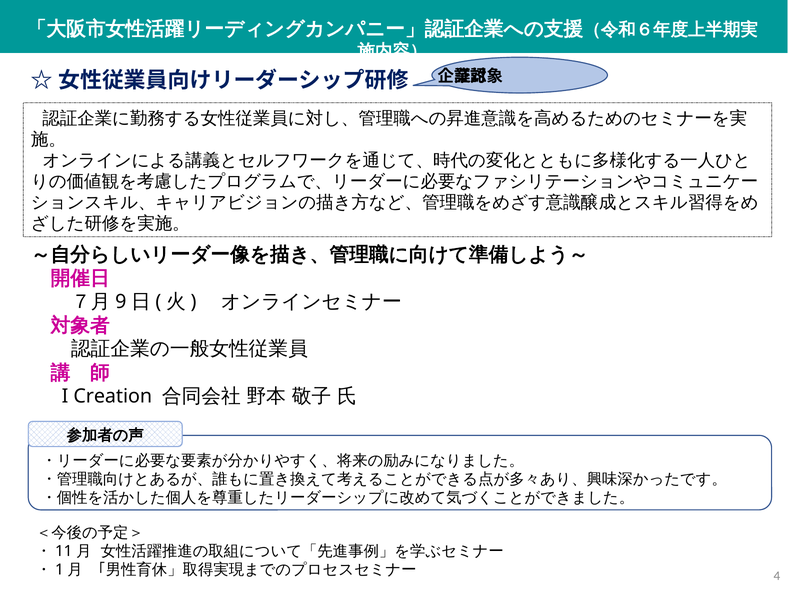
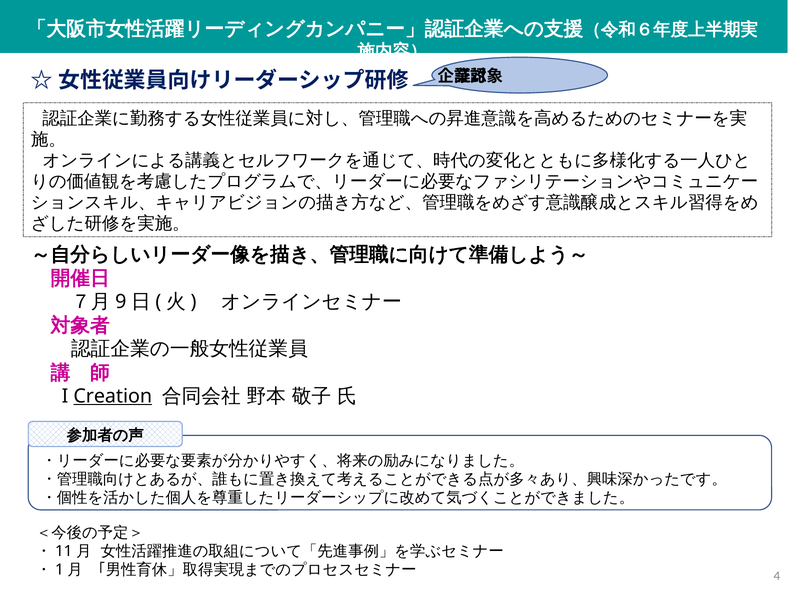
Creation underline: none -> present (113, 396)
